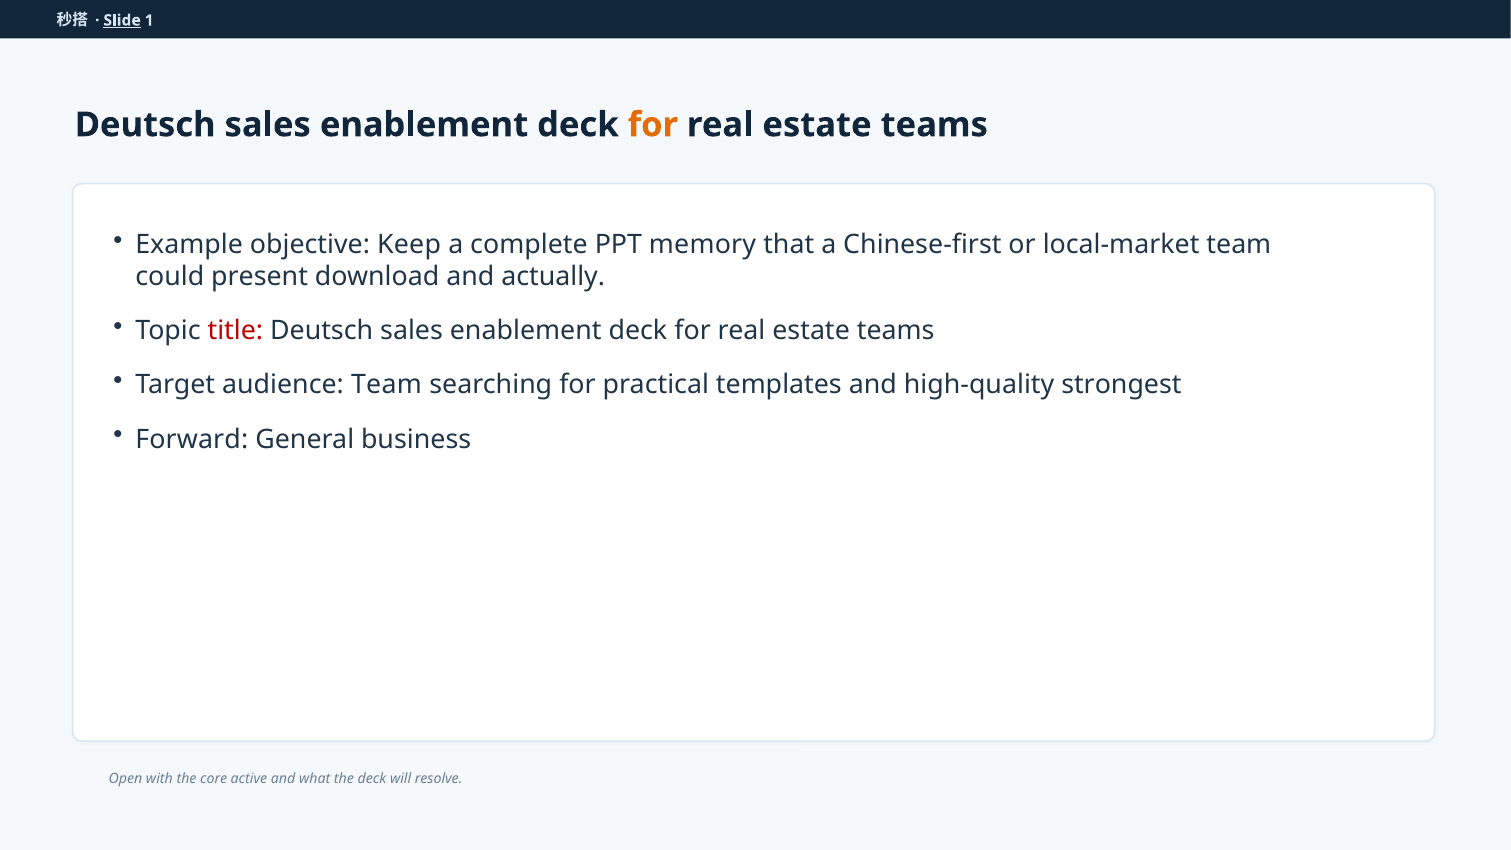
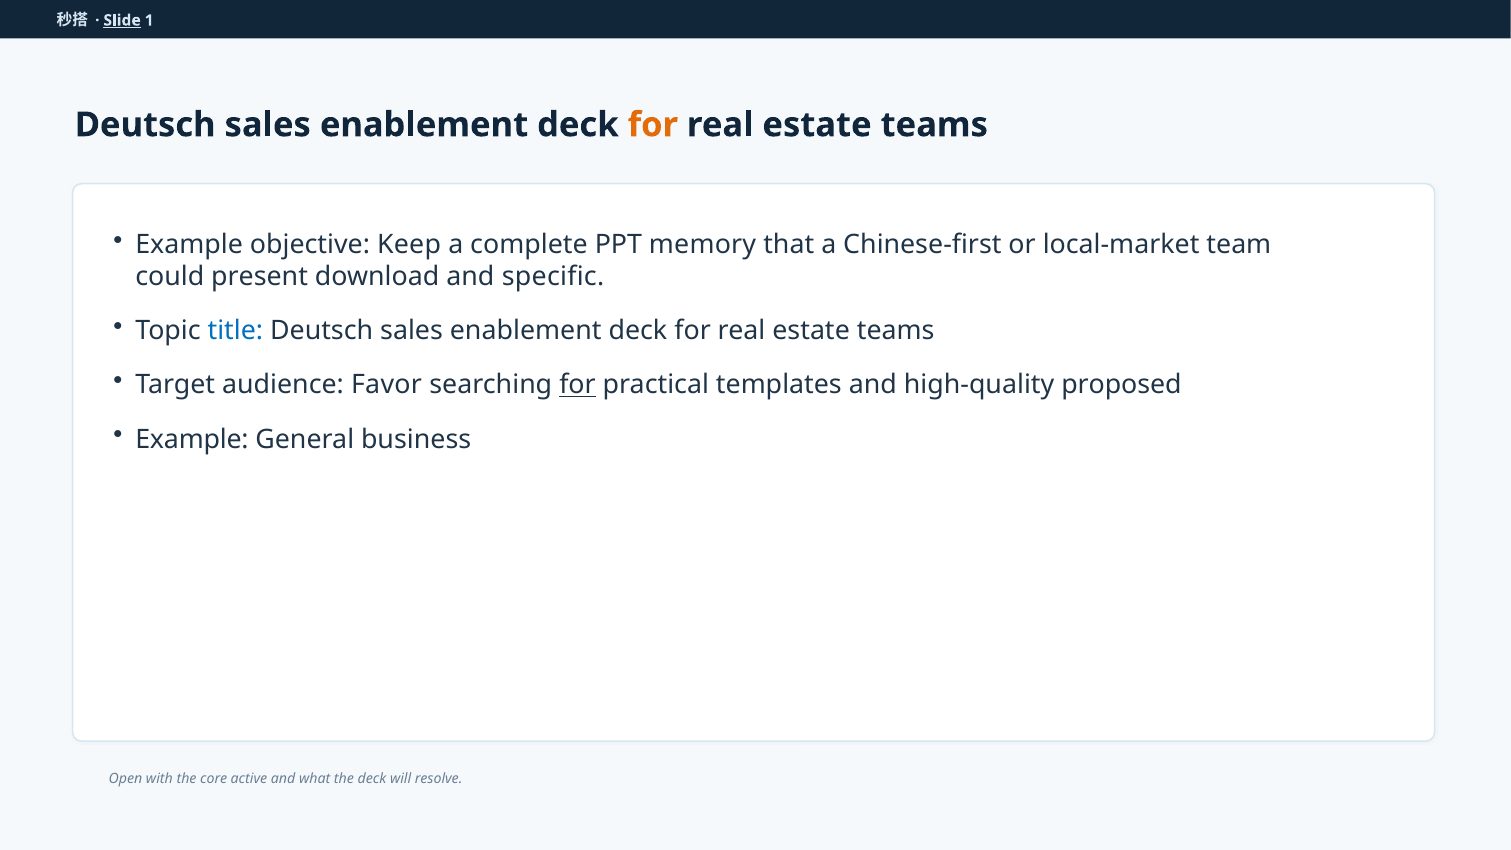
actually: actually -> specific (553, 277)
title colour: red -> blue (235, 331)
audience Team: Team -> Favor (386, 385)
for underline: none -> present (577, 385)
strongest: strongest -> proposed (1121, 385)
Forward: Forward -> Example (192, 439)
